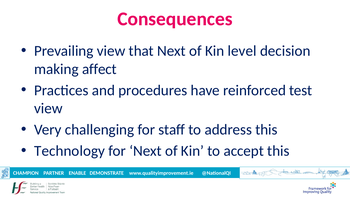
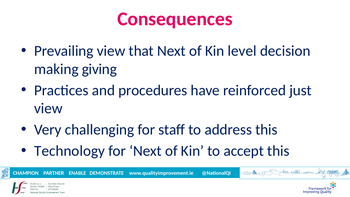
affect: affect -> giving (99, 69)
test: test -> just (300, 90)
